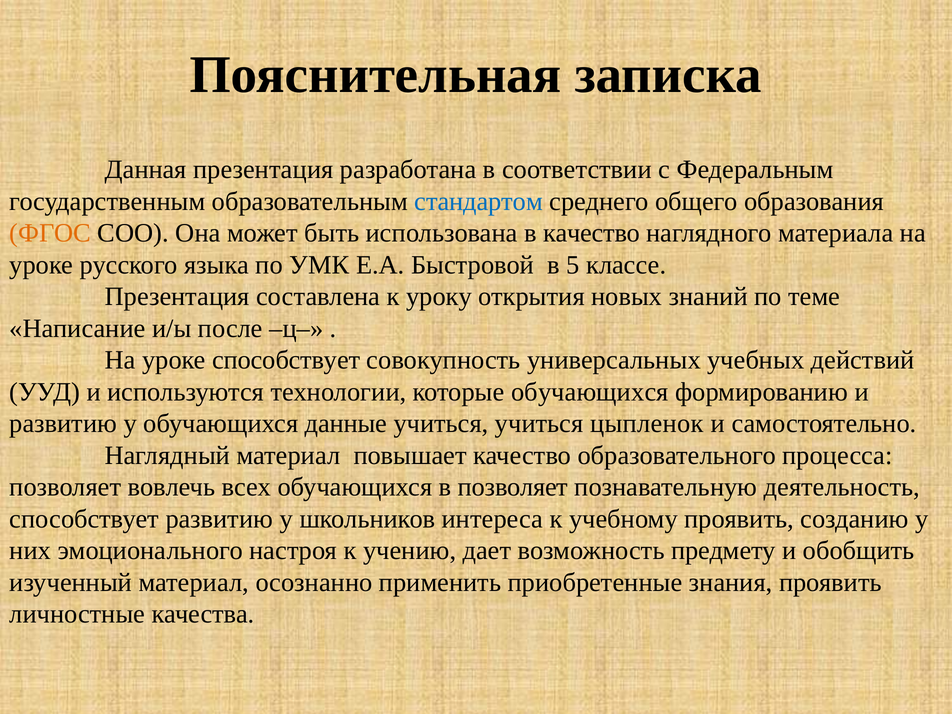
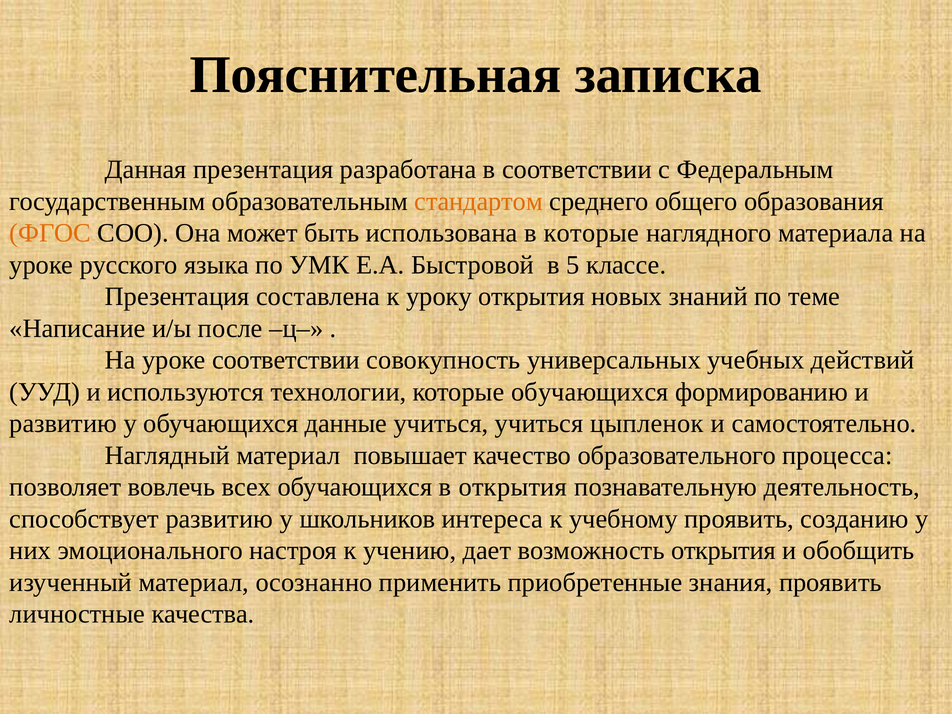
стандартом colour: blue -> orange (479, 201)
в качество: качество -> которые (591, 233)
уроке способствует: способствует -> соответствии (286, 360)
в позволяет: позволяет -> открытия (513, 487)
возможность предмету: предмету -> открытия (723, 551)
